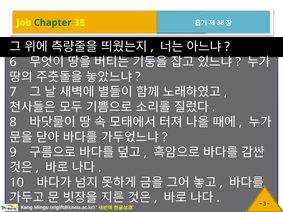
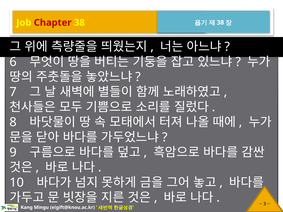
Chapter colour: green -> red (53, 23)
